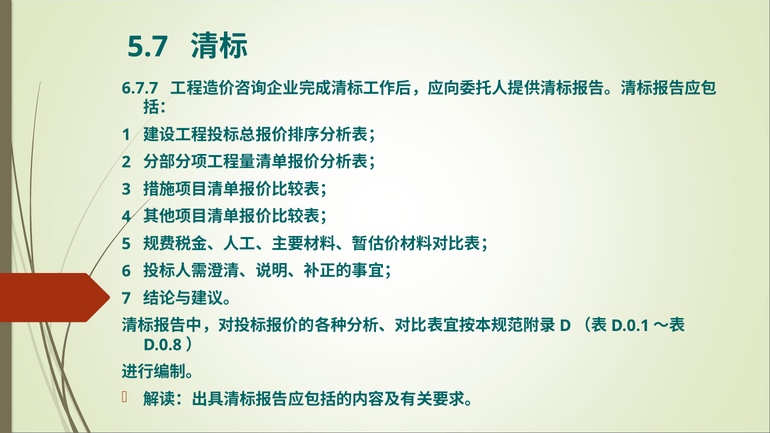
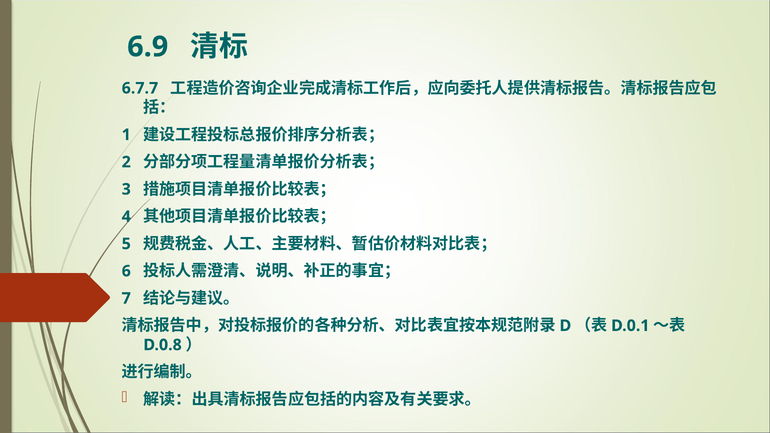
5.7: 5.7 -> 6.9 (148, 47)
